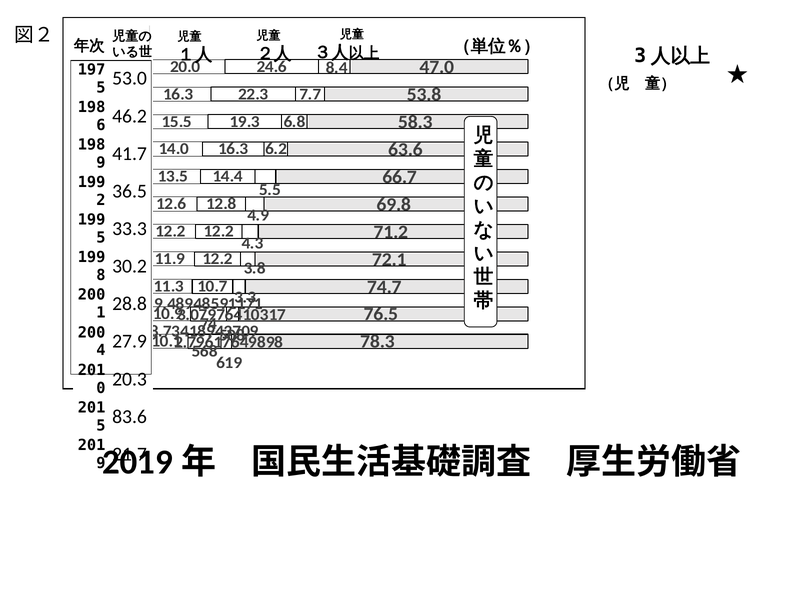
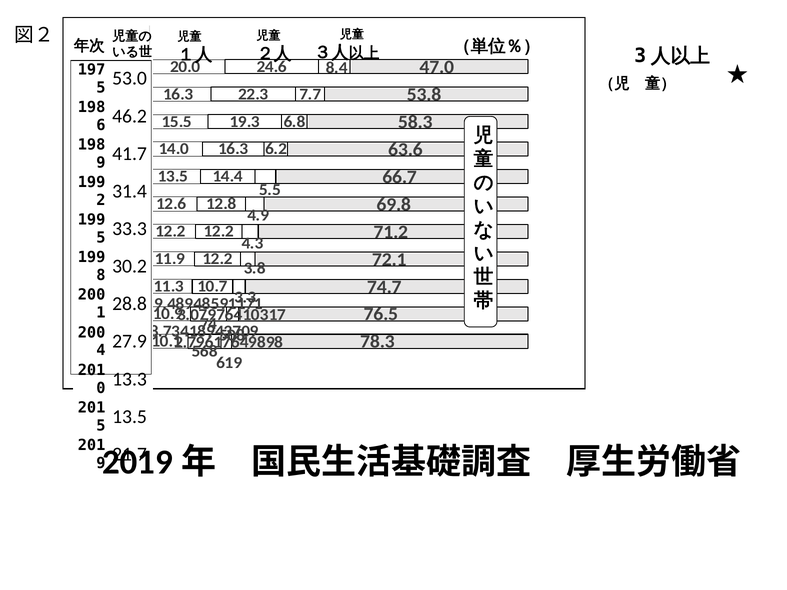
36.5: 36.5 -> 31.4 (130, 191)
20.3: 20.3 -> 13.3 (130, 379)
83.6: 83.6 -> 13.5 (130, 417)
